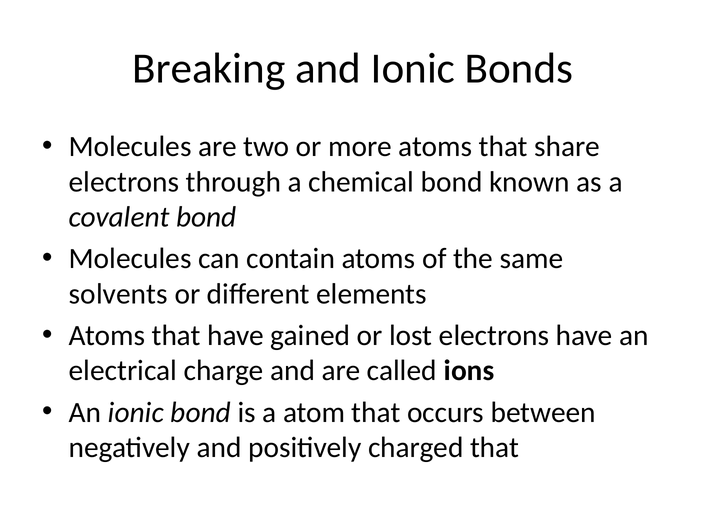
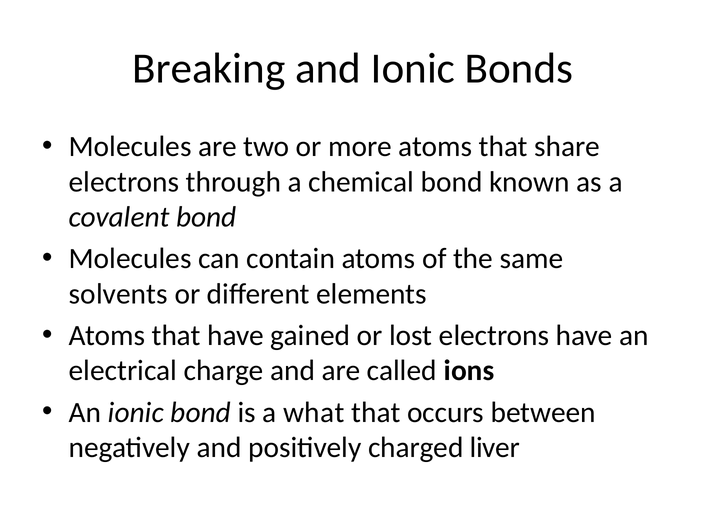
atom: atom -> what (314, 413)
charged that: that -> liver (495, 448)
